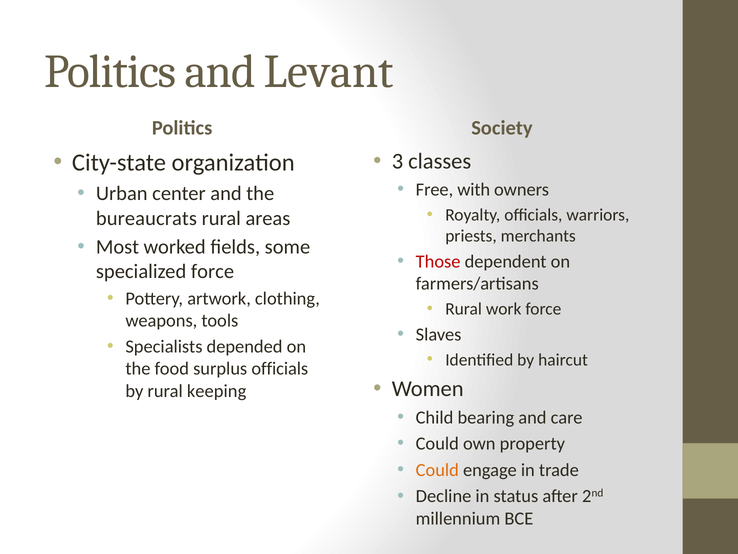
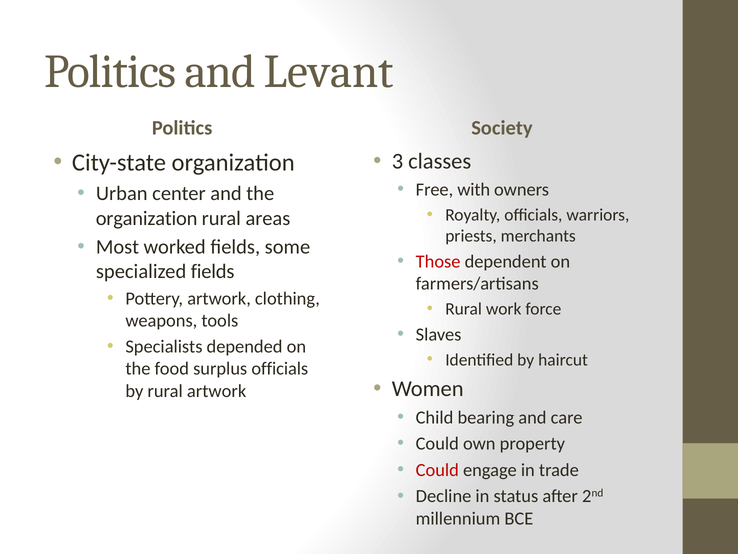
bureaucrats: bureaucrats -> organization (147, 218)
specialized force: force -> fields (213, 271)
rural keeping: keeping -> artwork (217, 391)
Could colour: orange -> red (437, 470)
